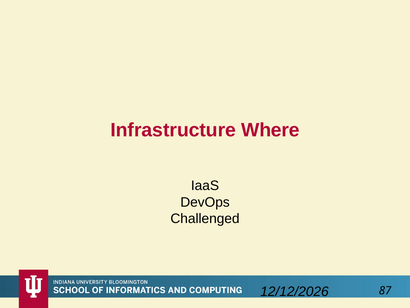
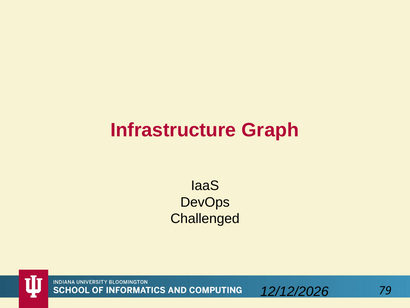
Where: Where -> Graph (270, 130)
87: 87 -> 79 (385, 290)
